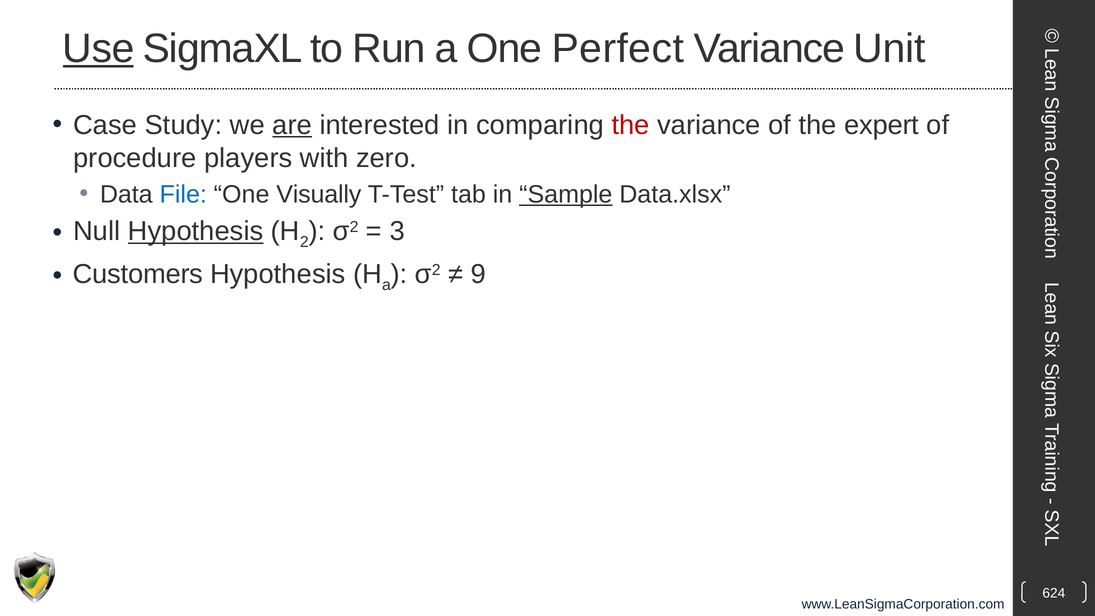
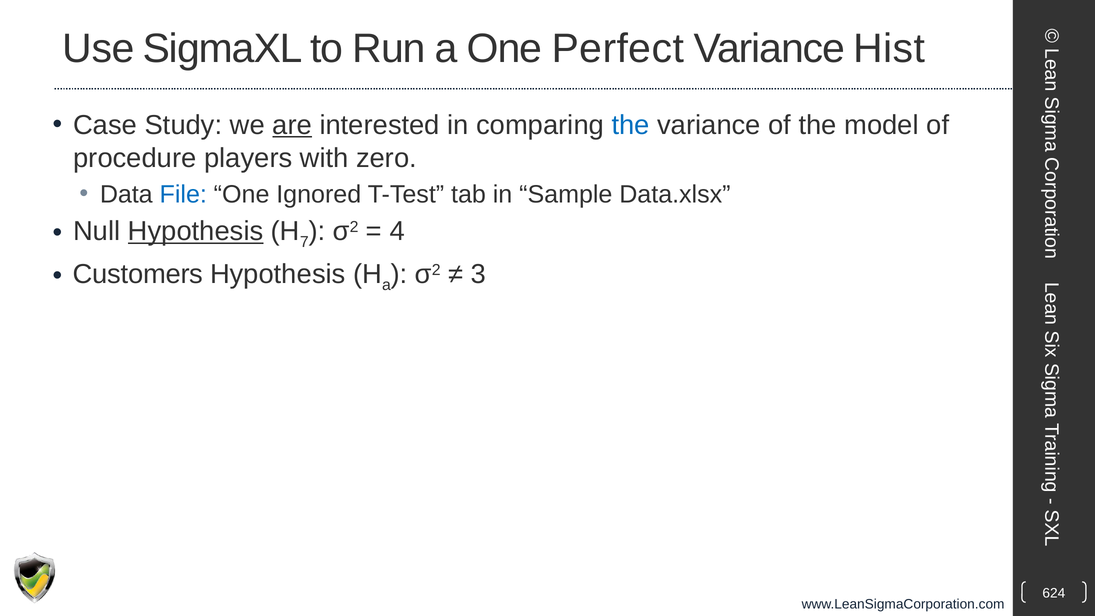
Use underline: present -> none (98, 49)
Unit: Unit -> Hist (889, 49)
the colour: red -> blue (631, 125)
expert: expert -> model (882, 125)
Visually: Visually -> Ignored (319, 194)
Sample underline: present -> none (566, 194)
2: 2 -> 7 (304, 242)
3: 3 -> 4 (397, 231)
9: 9 -> 3 (478, 274)
